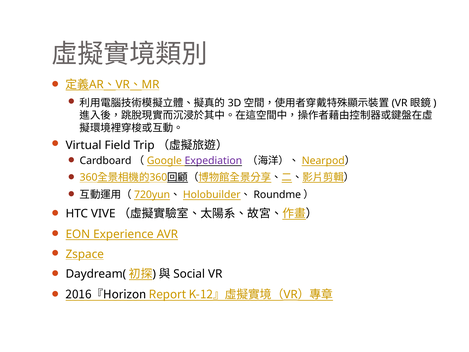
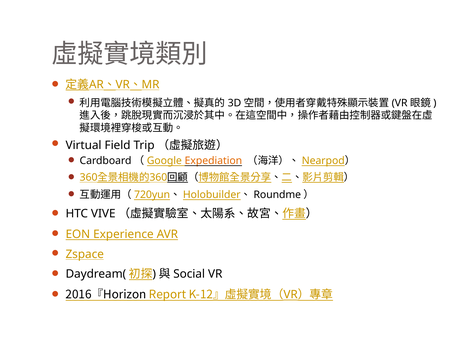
Expediation colour: purple -> orange (213, 161)
